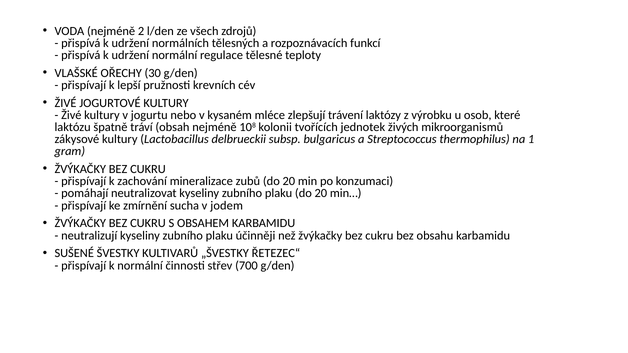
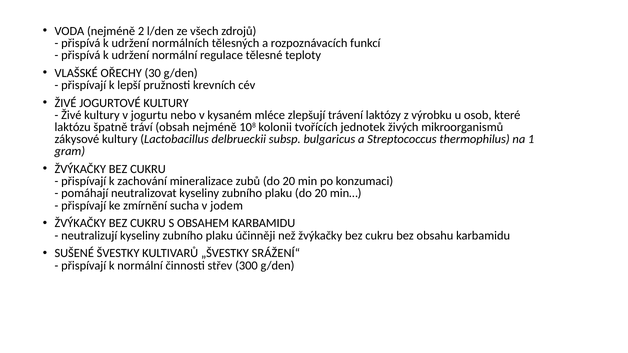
ŘETEZEC“: ŘETEZEC“ -> SRÁŽENÍ“ (276, 254)
700: 700 -> 300 (246, 266)
